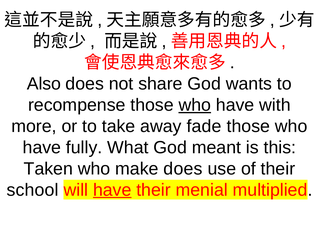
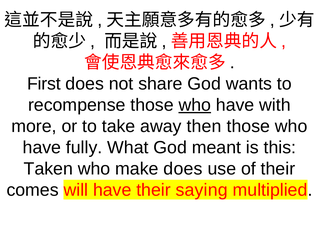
Also: Also -> First (44, 84)
fade: fade -> then (204, 126)
school: school -> comes (33, 190)
have underline: present -> none (112, 190)
menial: menial -> saying (202, 190)
